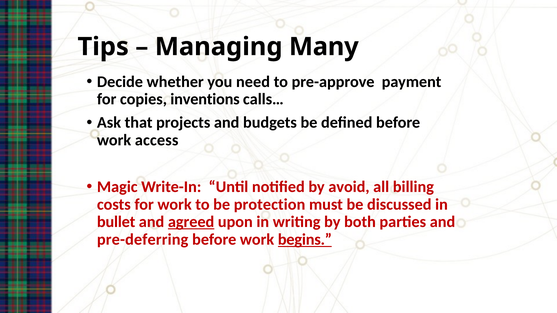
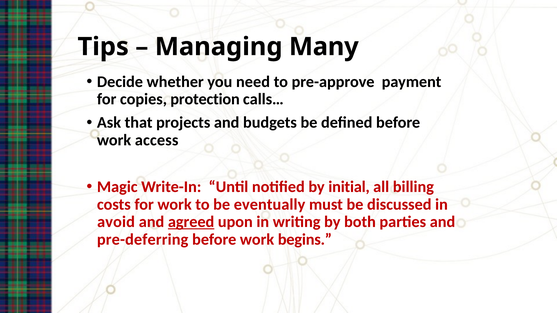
inventions: inventions -> protection (205, 99)
avoid: avoid -> initial (349, 187)
protection: protection -> eventually (270, 205)
bullet: bullet -> avoid (116, 222)
begins underline: present -> none (305, 240)
